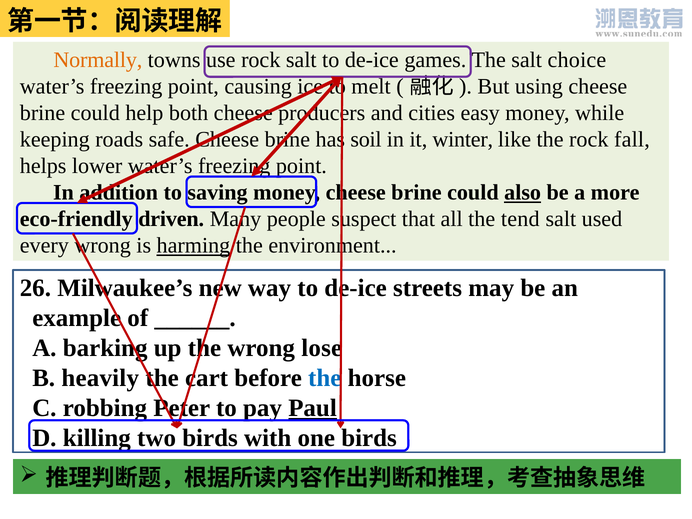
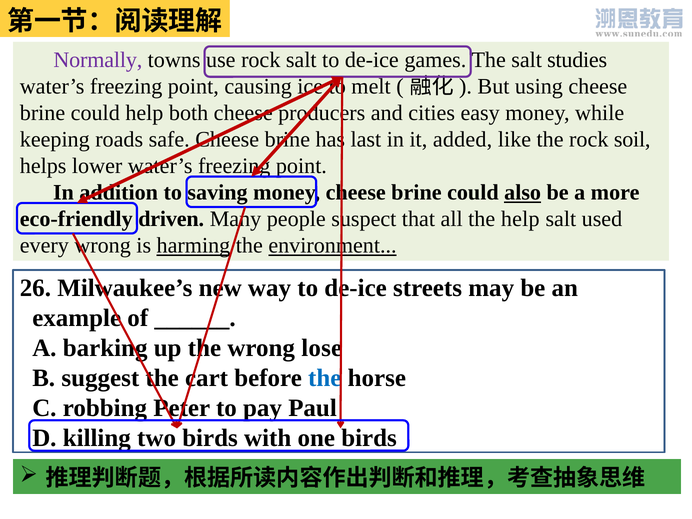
Normally colour: orange -> purple (98, 60)
choice: choice -> studies (577, 60)
soil: soil -> last (366, 140)
winter: winter -> added (463, 140)
fall: fall -> soil (632, 140)
the tend: tend -> help (520, 219)
environment underline: none -> present (333, 246)
heavily: heavily -> suggest (100, 378)
Paul underline: present -> none (313, 408)
